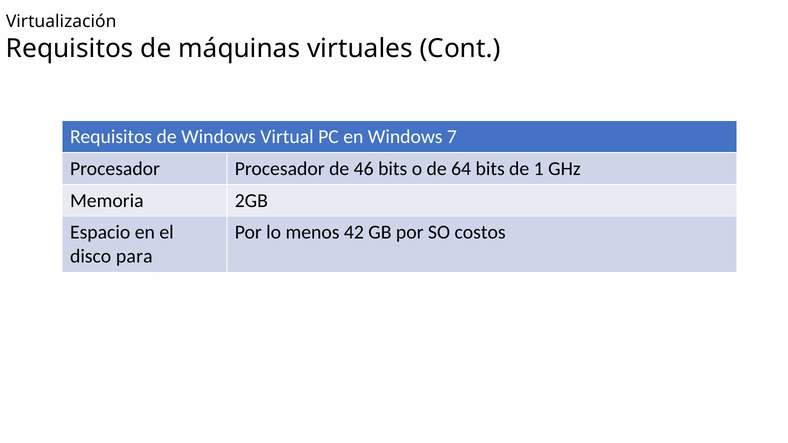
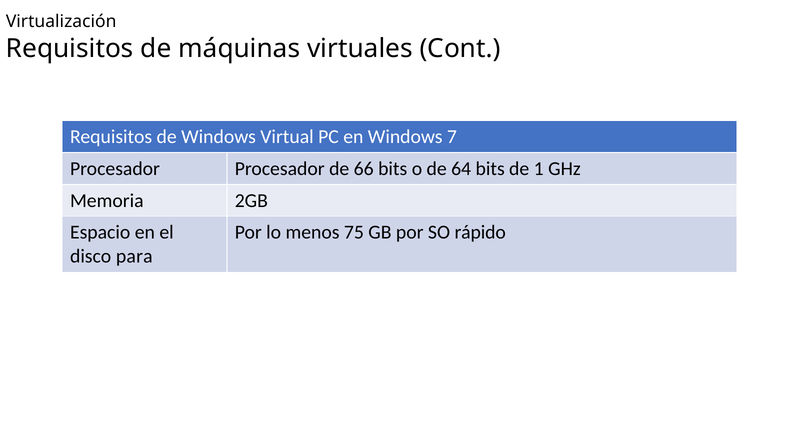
46: 46 -> 66 (364, 169)
42: 42 -> 75 (354, 233)
costos: costos -> rápido (480, 233)
